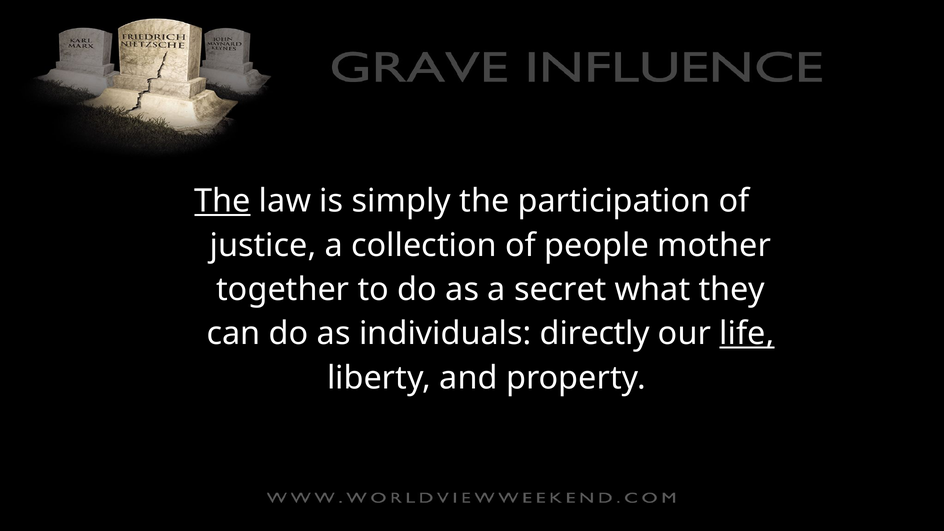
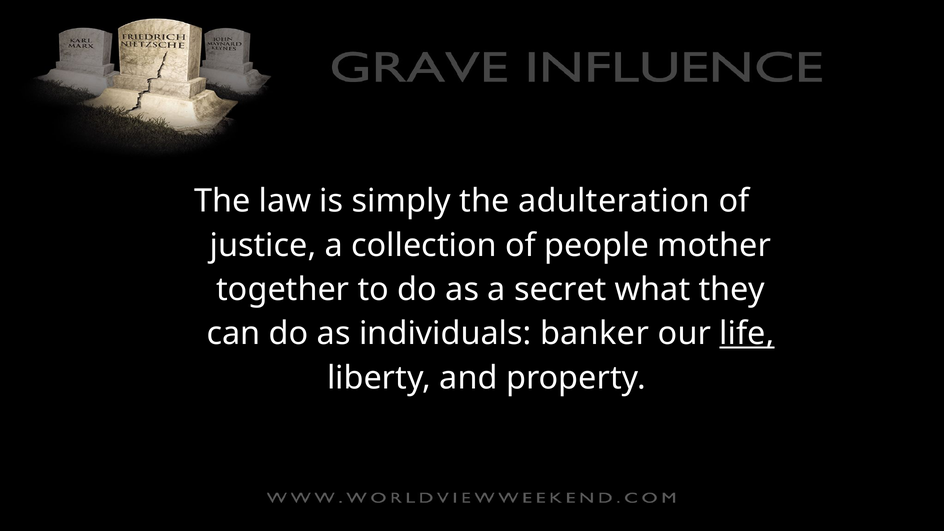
The underline: present -> none (222, 201)
participation: participation -> adulteration (614, 201)
directly: directly -> banker (595, 334)
